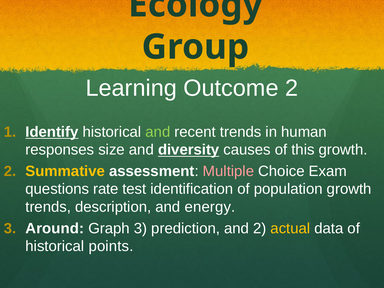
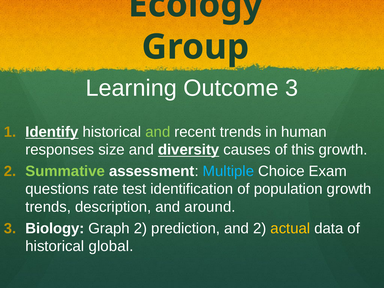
Outcome 2: 2 -> 3 (292, 88)
Summative colour: yellow -> light green (65, 171)
Multiple colour: pink -> light blue (228, 171)
energy: energy -> around (210, 207)
Around: Around -> Biology (55, 228)
Graph 3: 3 -> 2 (141, 228)
points: points -> global (111, 246)
